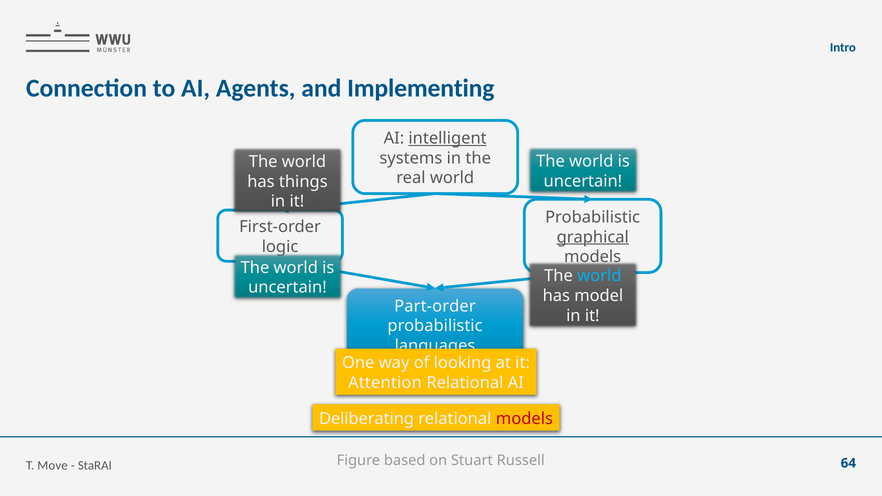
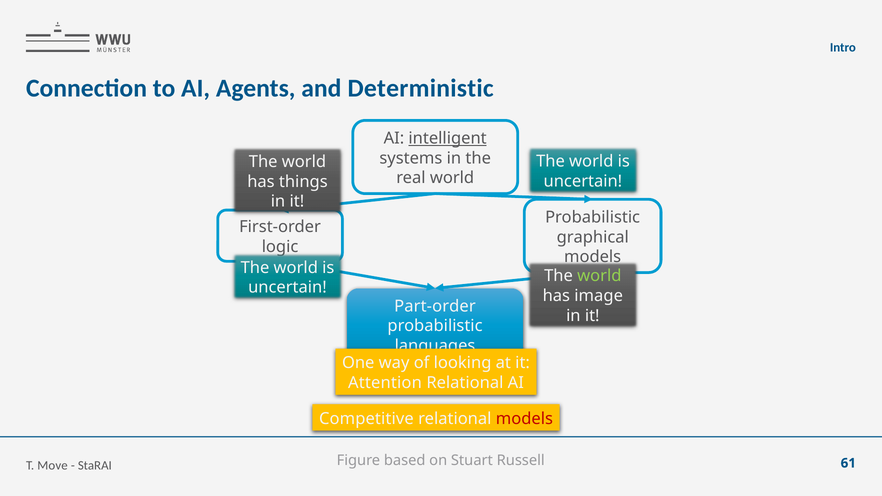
Implementing: Implementing -> Deterministic (421, 88)
graphical underline: present -> none (593, 237)
world colour: light blue -> light green (599, 276)
model: model -> image (599, 296)
Deliberating: Deliberating -> Competitive (366, 419)
64: 64 -> 61 (848, 463)
